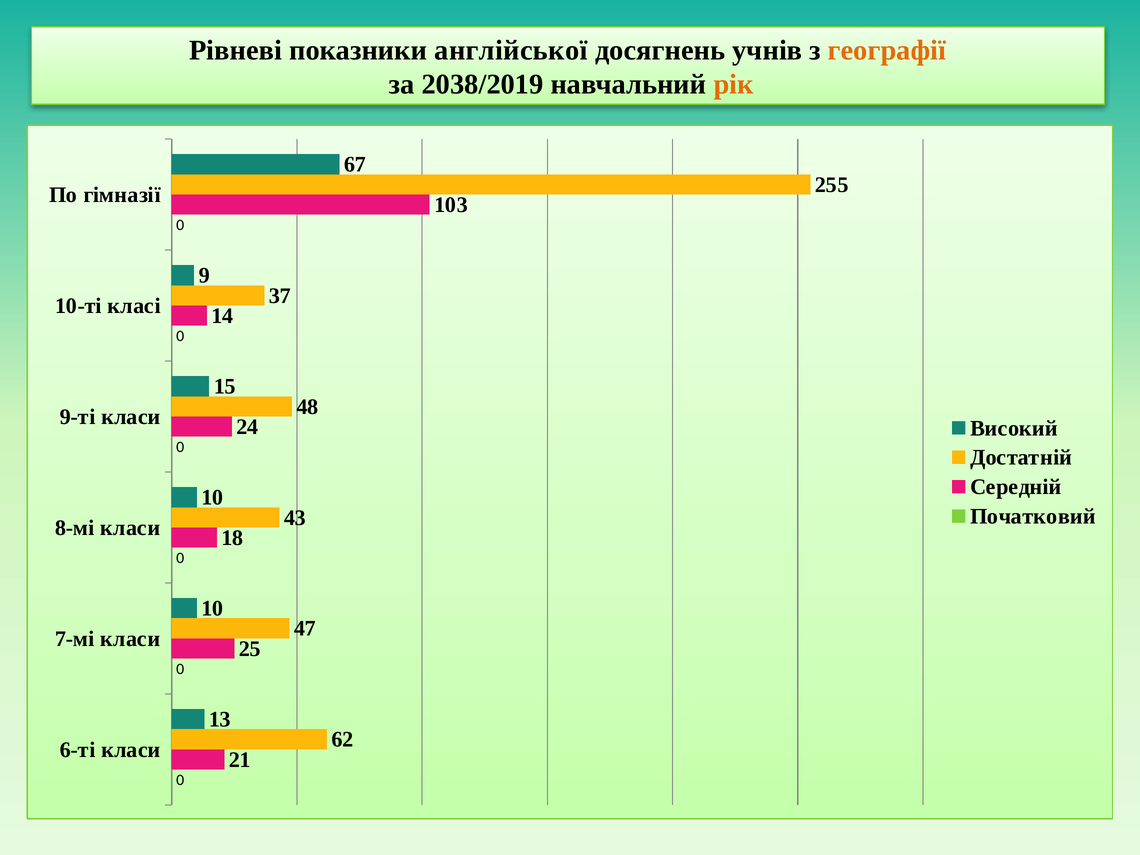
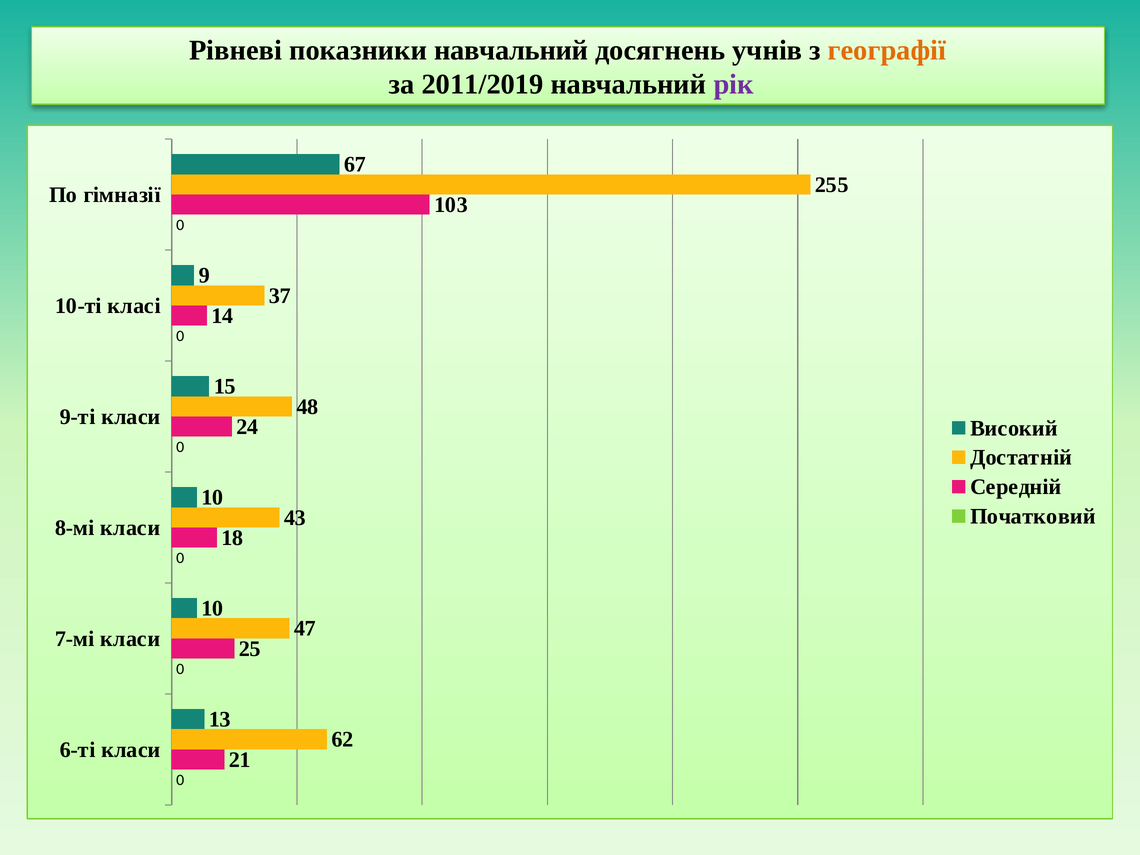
показники англійської: англійської -> навчальний (511, 50)
2038/2019: 2038/2019 -> 2011/2019 (483, 85)
рік colour: orange -> purple (734, 85)
